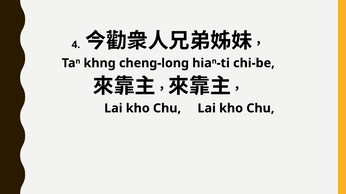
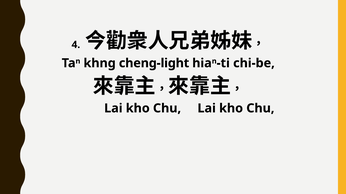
cheng-long: cheng-long -> cheng-light (154, 63)
